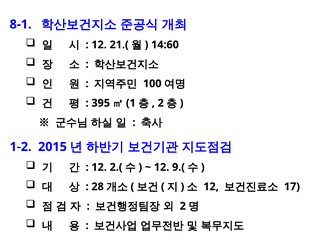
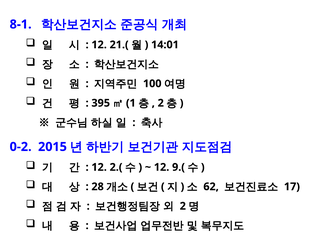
14:60: 14:60 -> 14:01 (165, 45)
1-2: 1-2 -> 0-2 (21, 147)
12: 12 -> 62 (211, 187)
